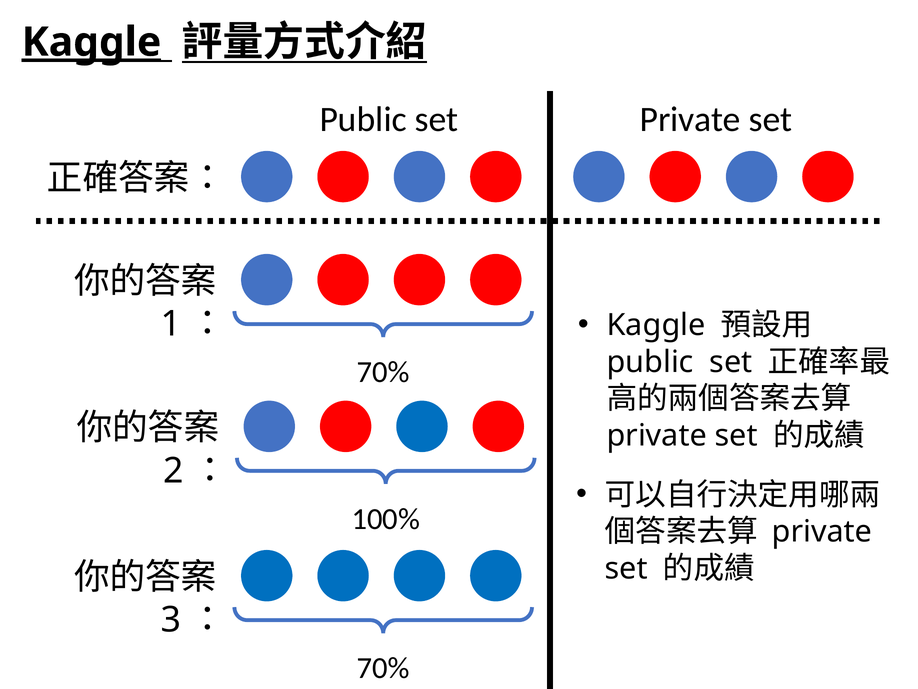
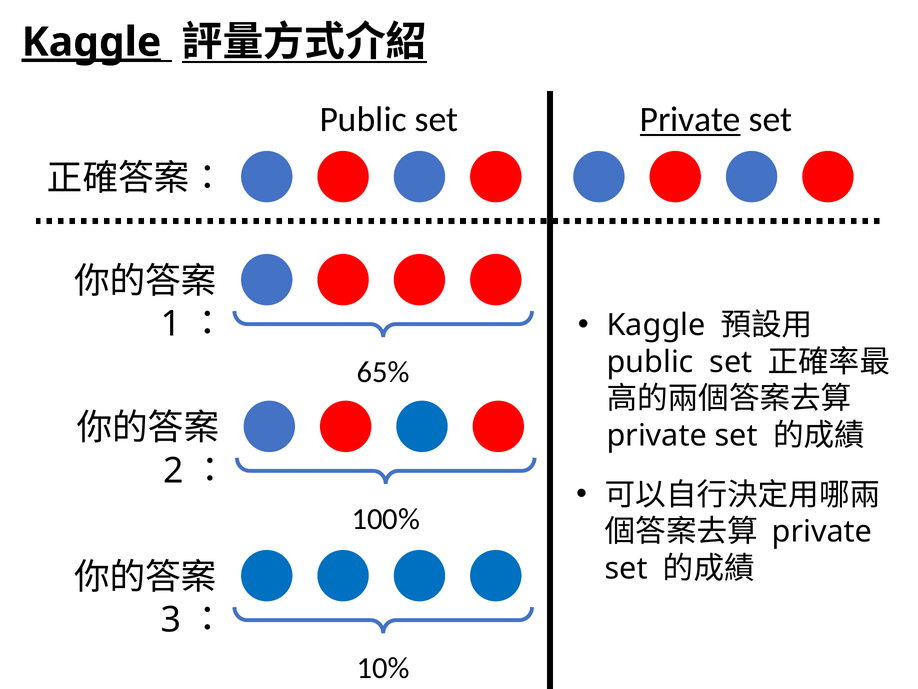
Private underline: none -> present (690, 119)
70%: 70% -> 65% (383, 372)
70%: 70% -> 10% (383, 668)
